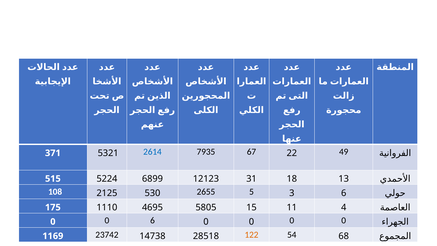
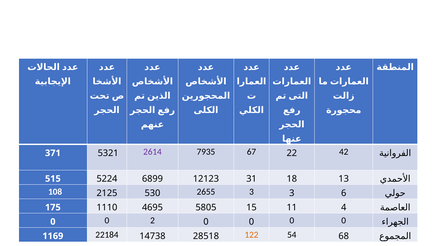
2614 colour: blue -> purple (152, 152)
49: 49 -> 42 (344, 152)
2655 5: 5 -> 3 (252, 192)
0 6: 6 -> 2 (152, 220)
23742: 23742 -> 22184 (107, 235)
